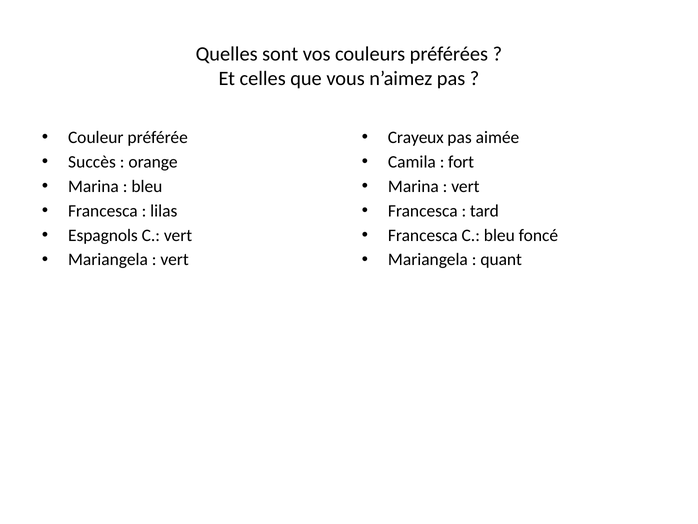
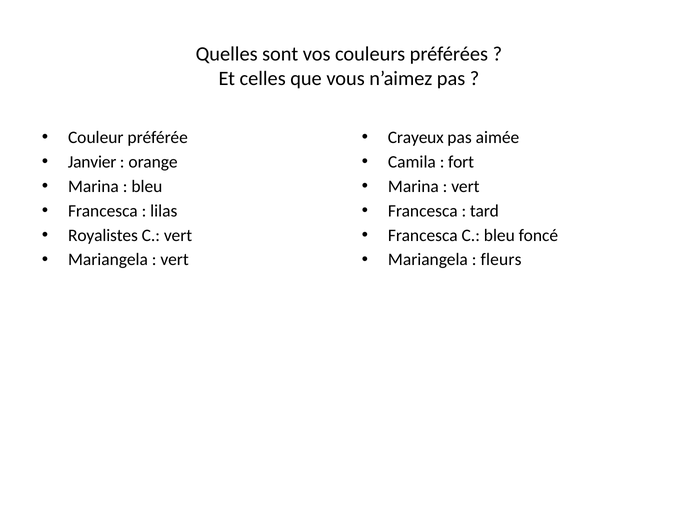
Succès: Succès -> Janvier (92, 162)
Espagnols: Espagnols -> Royalistes (103, 235)
quant: quant -> fleurs (501, 259)
